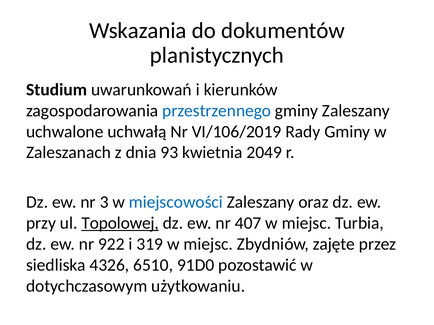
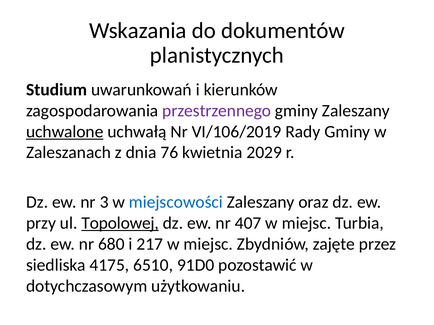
przestrzennego colour: blue -> purple (217, 111)
uchwalone underline: none -> present (65, 132)
93: 93 -> 76 (169, 153)
2049: 2049 -> 2029 (264, 153)
922: 922 -> 680 (111, 244)
319: 319 -> 217 (150, 244)
4326: 4326 -> 4175 (109, 265)
